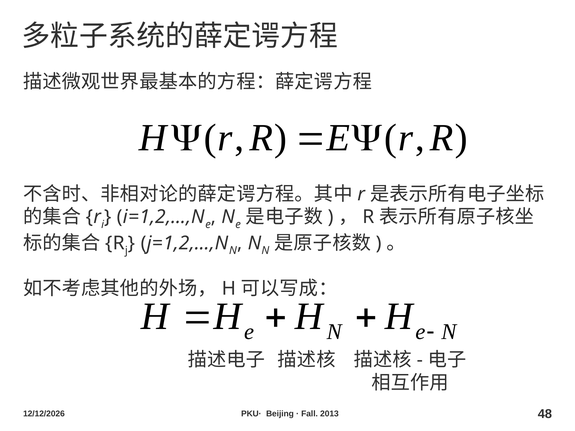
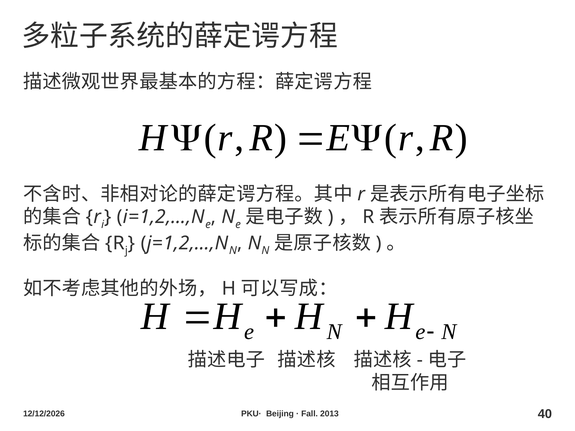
48: 48 -> 40 (545, 414)
